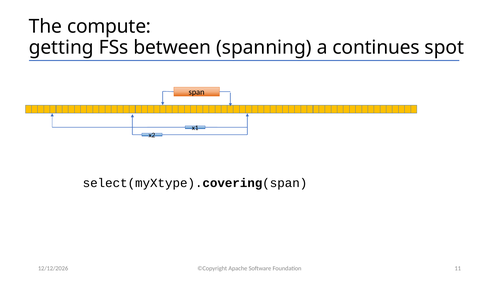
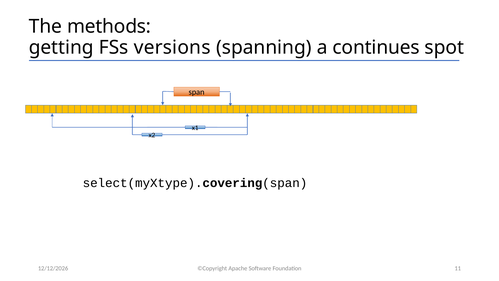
compute: compute -> methods (109, 27)
between: between -> versions (172, 47)
